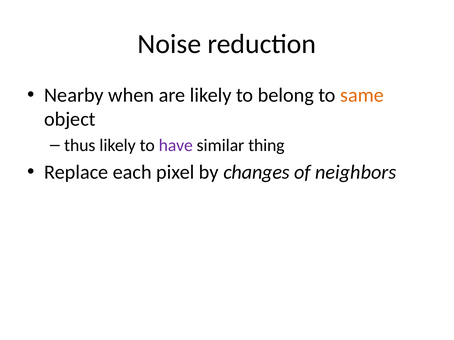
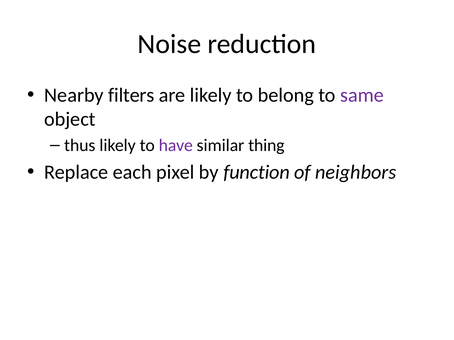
when: when -> filters (131, 95)
same colour: orange -> purple (362, 95)
changes: changes -> function (257, 172)
